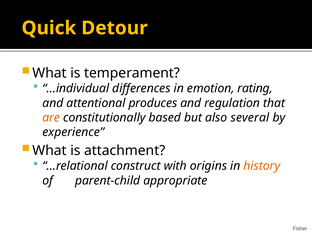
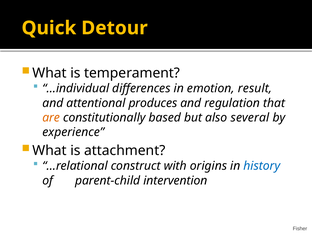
rating: rating -> result (255, 88)
history colour: orange -> blue (262, 166)
appropriate: appropriate -> intervention (175, 181)
